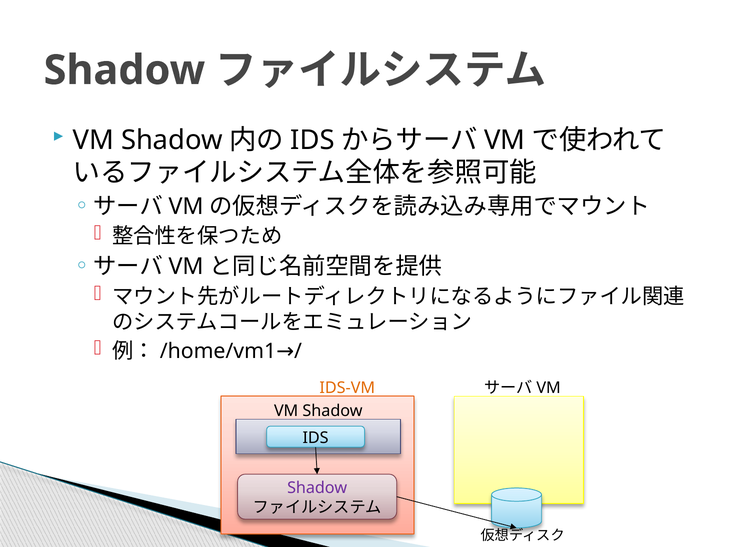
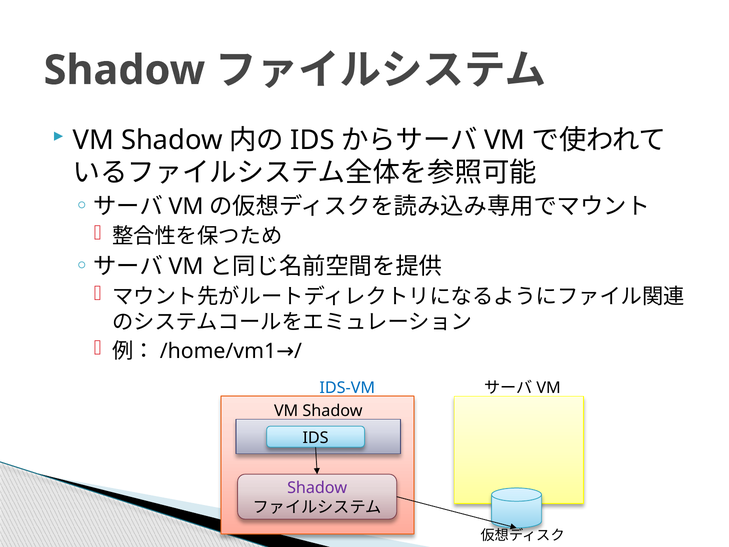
IDS-VM colour: orange -> blue (347, 388)
